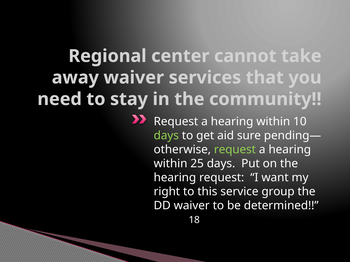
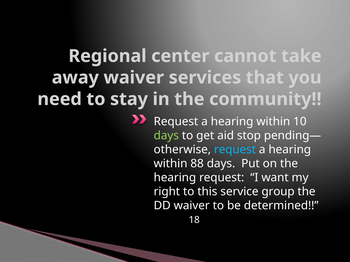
sure: sure -> stop (249, 136)
request colour: light green -> light blue (235, 150)
25: 25 -> 88 (197, 164)
